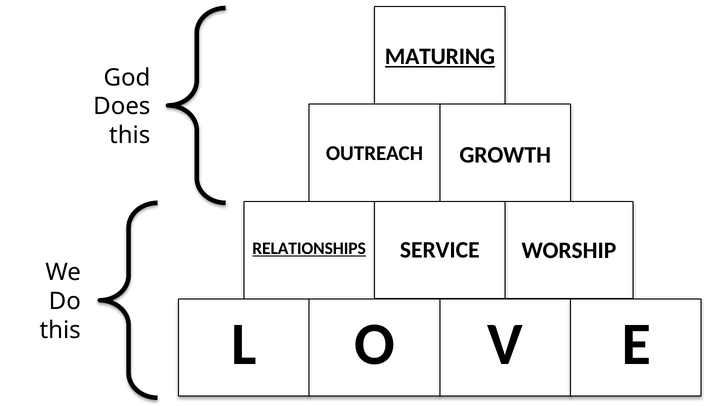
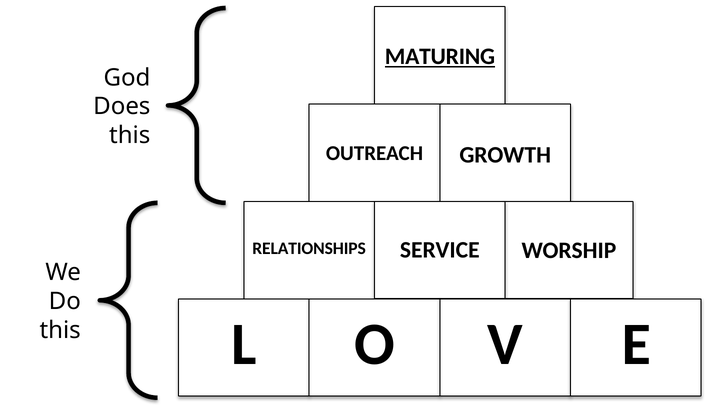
RELATIONSHIPS underline: present -> none (309, 248)
